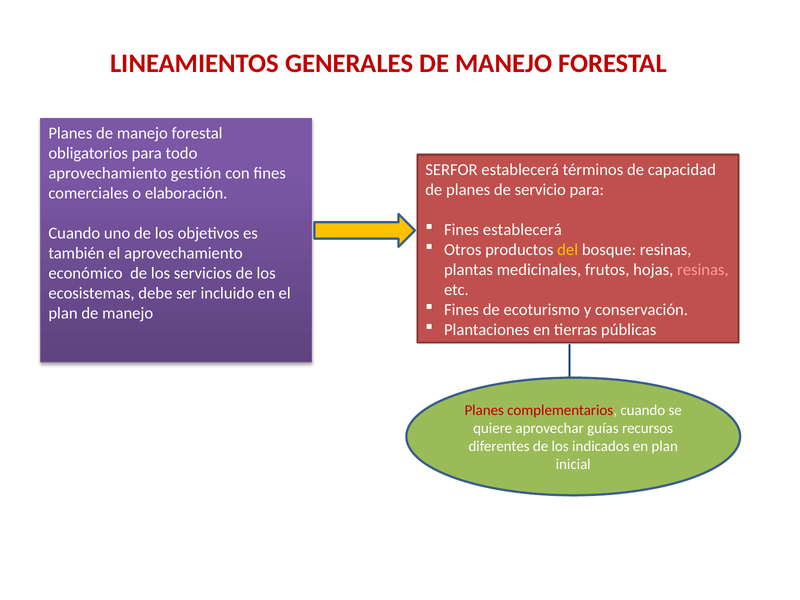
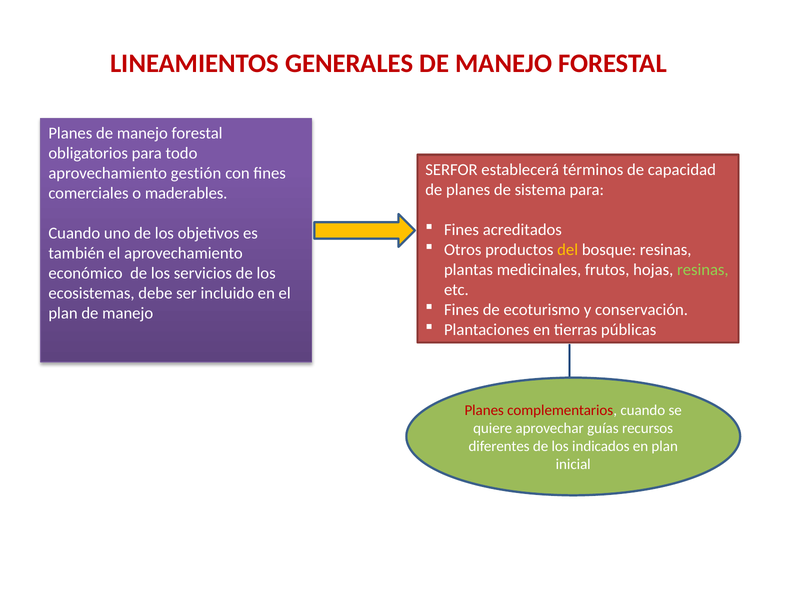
servicio: servicio -> sistema (540, 190)
elaboración: elaboración -> maderables (186, 193)
Fines establecerá: establecerá -> acreditados (522, 230)
resinas colour: pink -> light green (703, 270)
